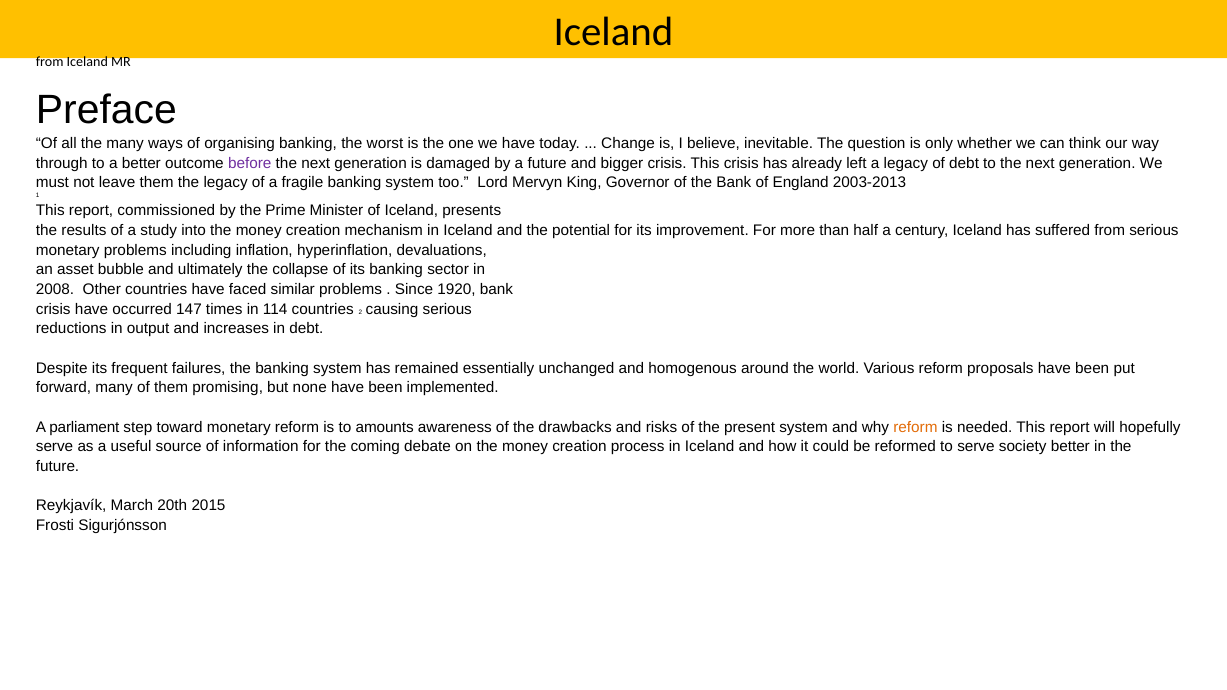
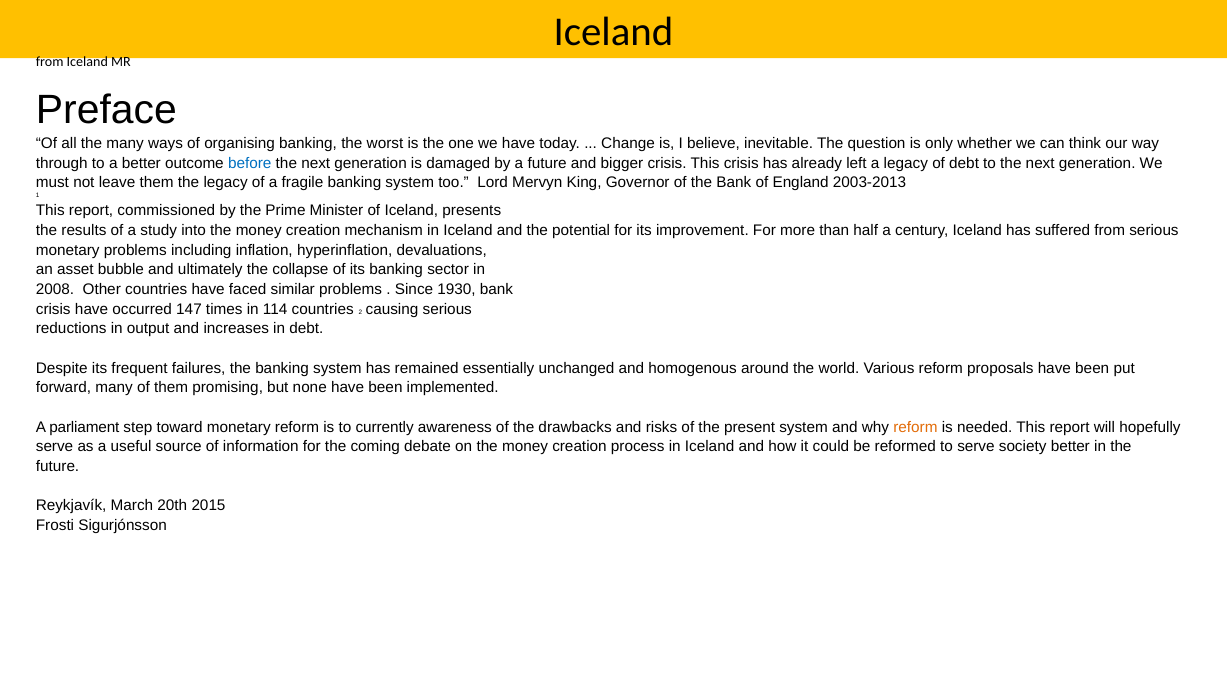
before colour: purple -> blue (250, 163)
1920: 1920 -> 1930 (457, 289)
amounts: amounts -> currently (385, 427)
